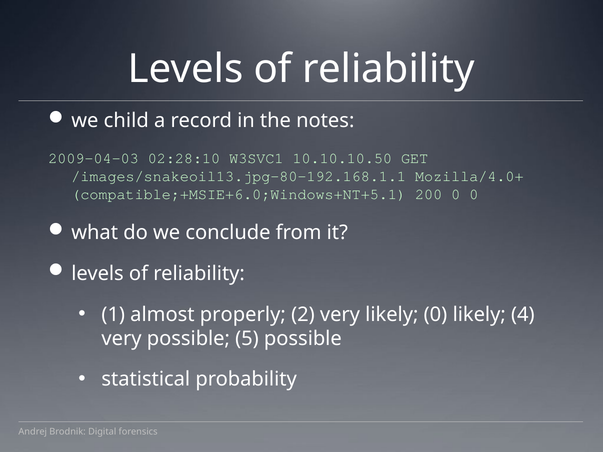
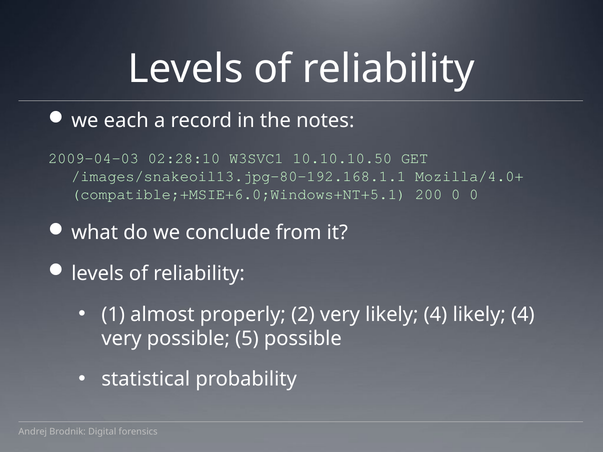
child: child -> each (126, 121)
very likely 0: 0 -> 4 (435, 315)
